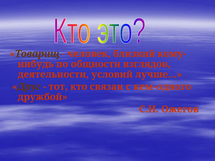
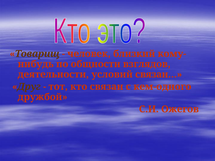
лучше…: лучше… -> связан… (159, 75)
